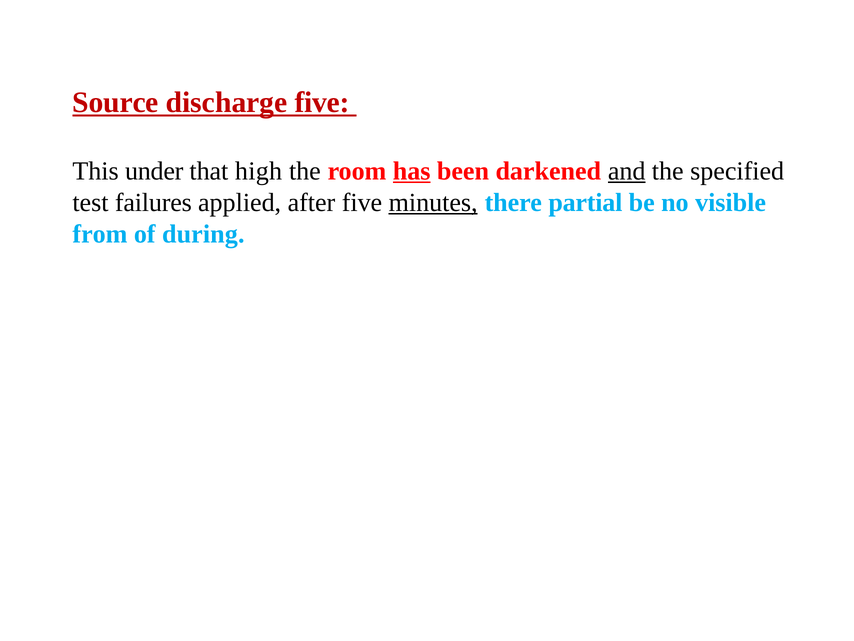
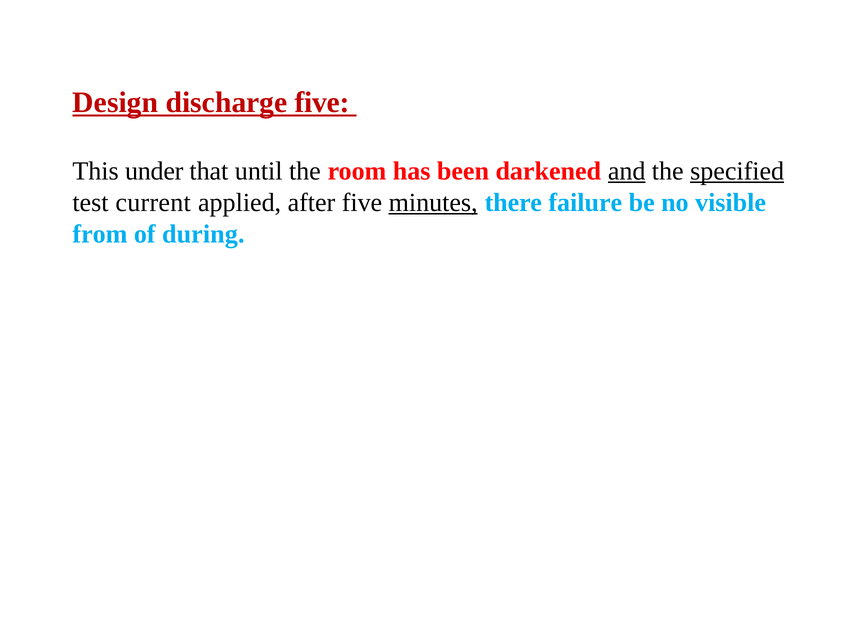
Source: Source -> Design (115, 102)
high: high -> until (259, 171)
has underline: present -> none (412, 171)
specified underline: none -> present (737, 171)
failures: failures -> current (153, 202)
partial: partial -> failure (585, 202)
